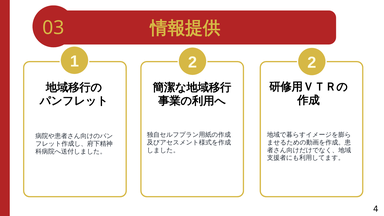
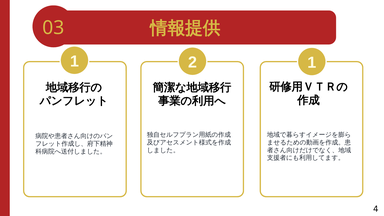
2 2: 2 -> 1 (312, 63)
